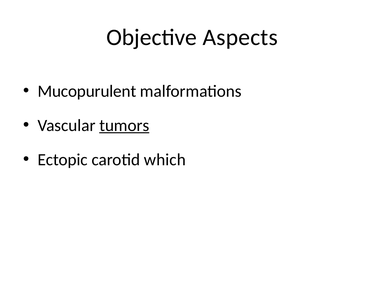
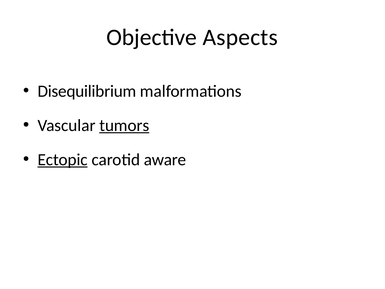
Mucopurulent: Mucopurulent -> Disequilibrium (87, 91)
Ectopic underline: none -> present (63, 159)
which: which -> aware (165, 159)
